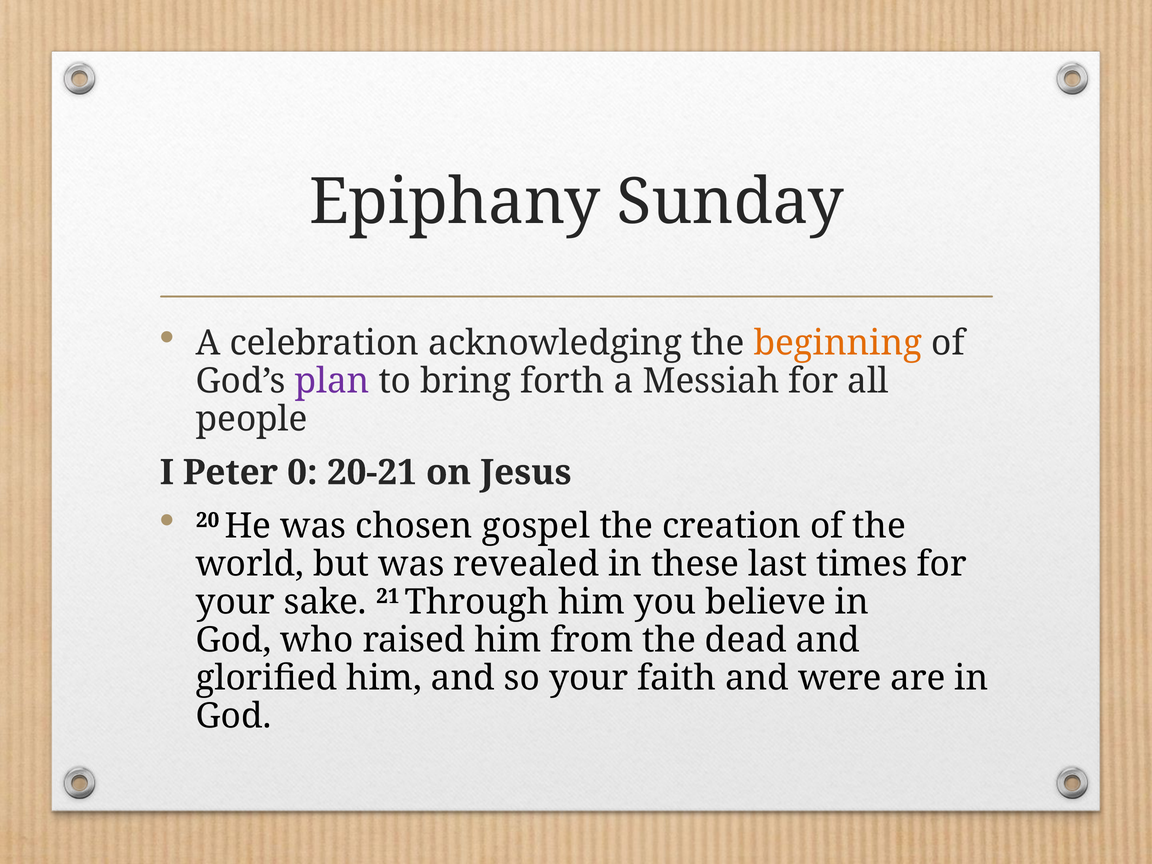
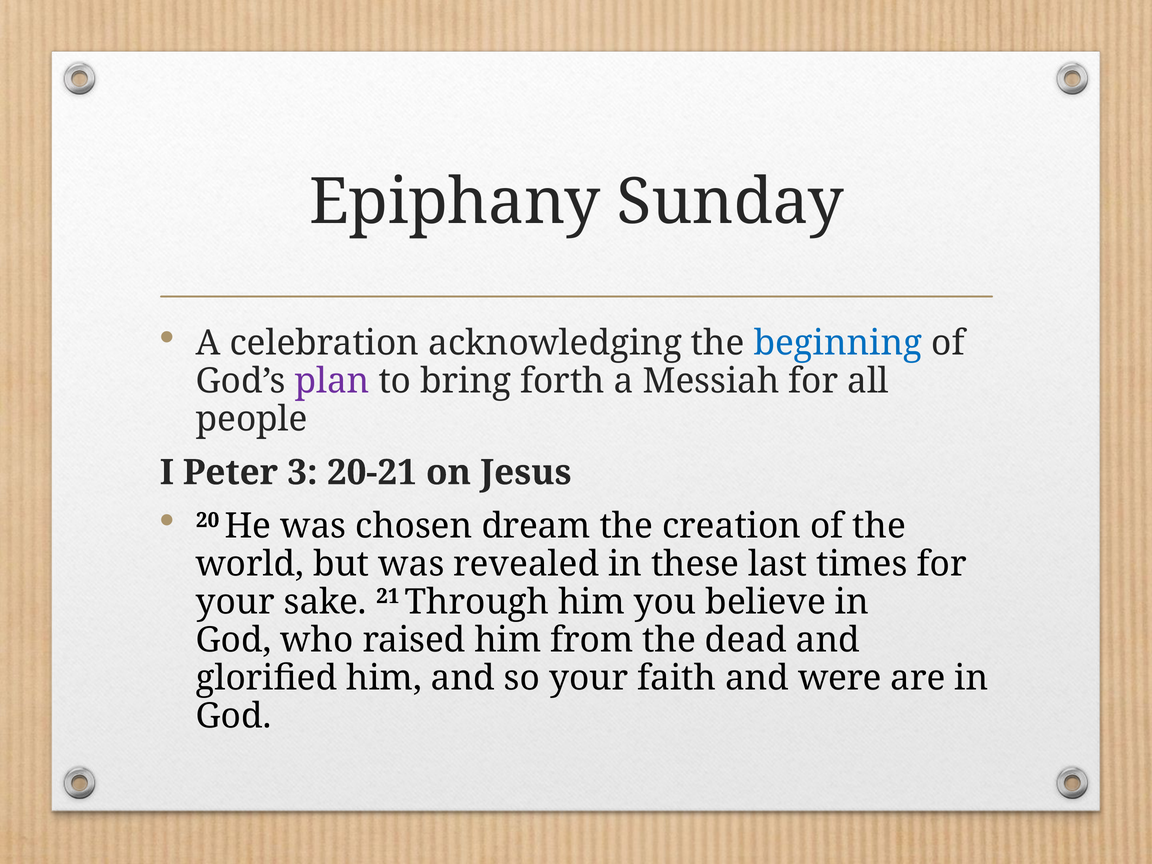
beginning colour: orange -> blue (838, 343)
0: 0 -> 3 (302, 473)
gospel: gospel -> dream (536, 526)
